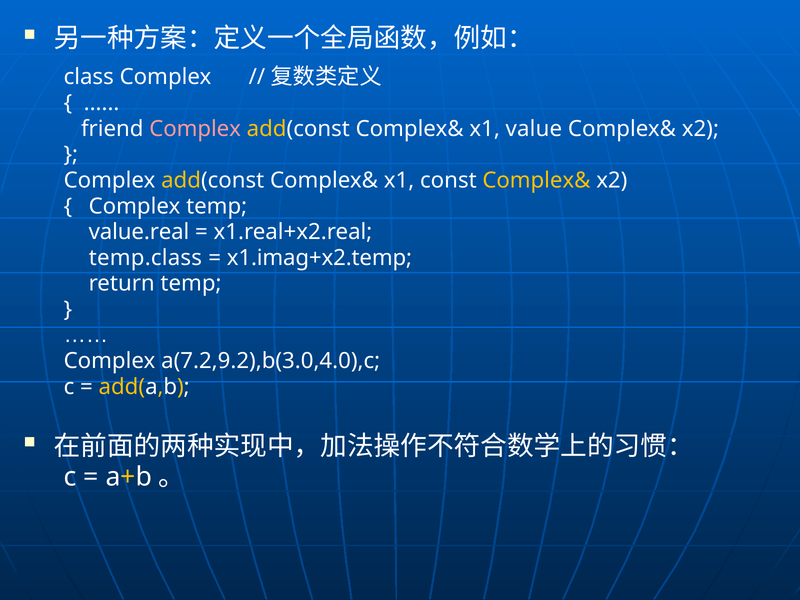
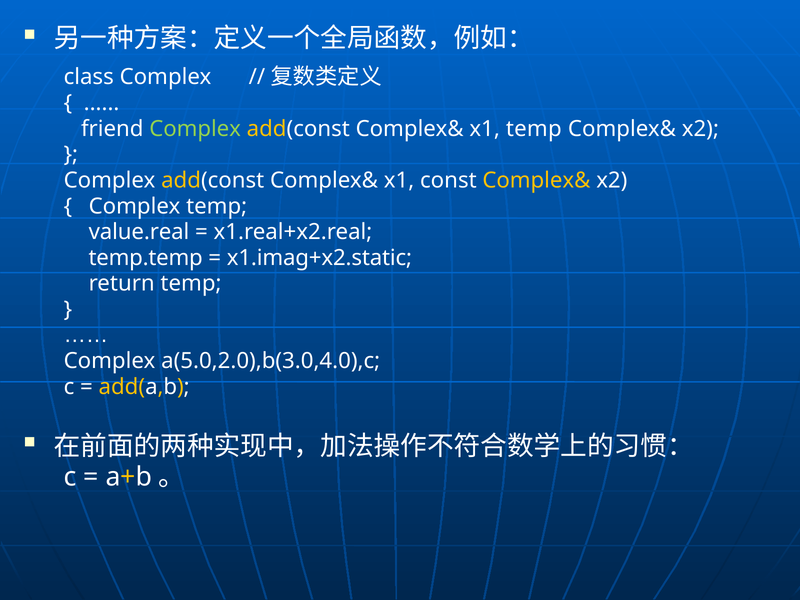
Complex colour: pink -> light green (195, 129)
x1 value: value -> temp (534, 129)
temp.class: temp.class -> temp.temp (146, 258)
x1.imag+x2.temp: x1.imag+x2.temp -> x1.imag+x2.static (319, 258)
a(7.2,9.2),b(3.0,4.0),c: a(7.2,9.2),b(3.0,4.0),c -> a(5.0,2.0),b(3.0,4.0),c (271, 361)
